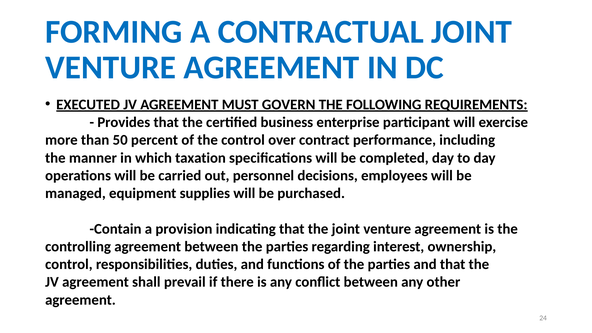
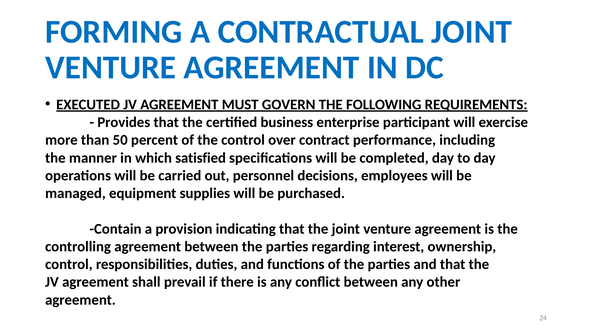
taxation: taxation -> satisfied (201, 158)
